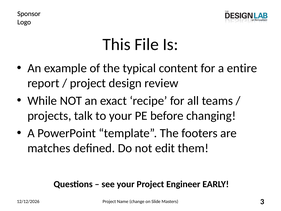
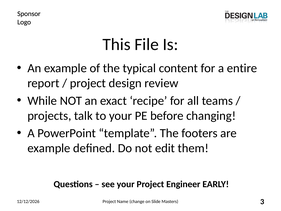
matches: matches -> example (49, 148)
